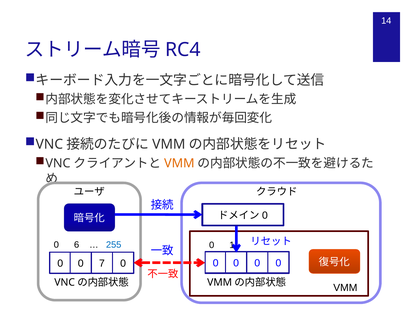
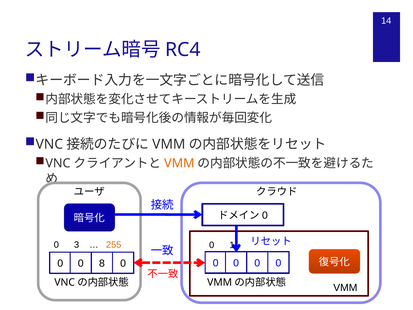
6: 6 -> 3 (77, 245)
255 colour: blue -> orange (114, 245)
7: 7 -> 8 (102, 263)
